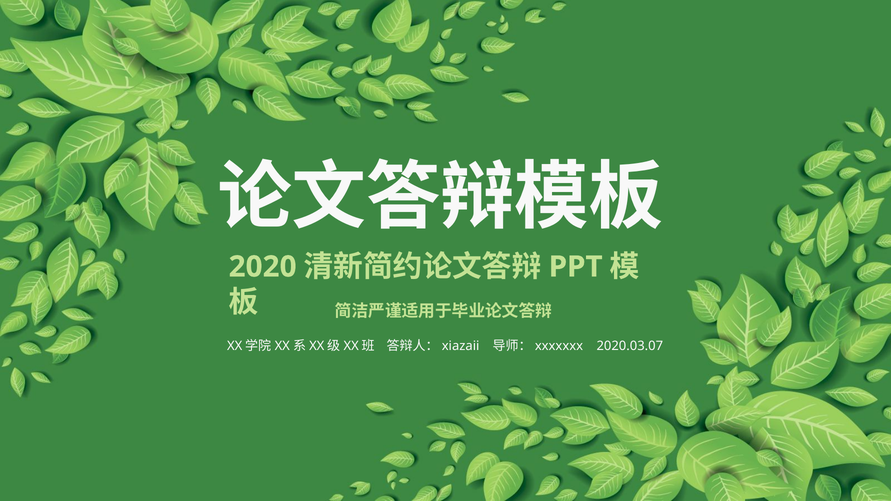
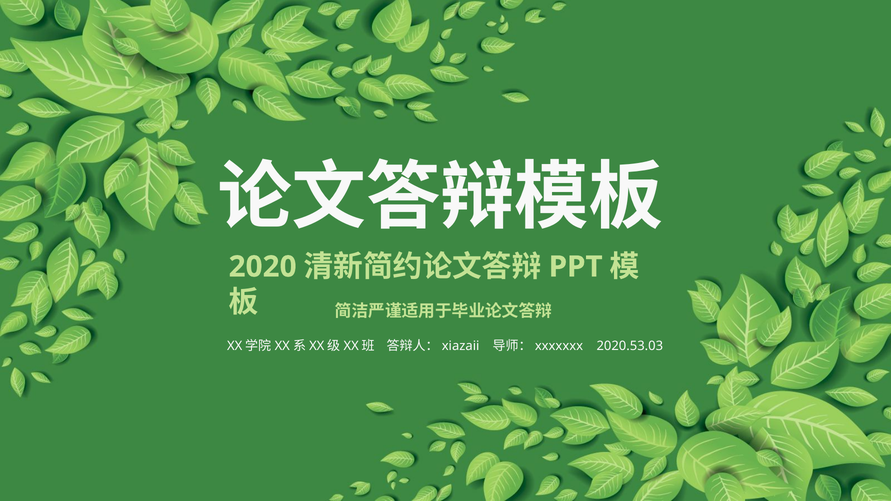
2020.03.07: 2020.03.07 -> 2020.53.03 (630, 346)
